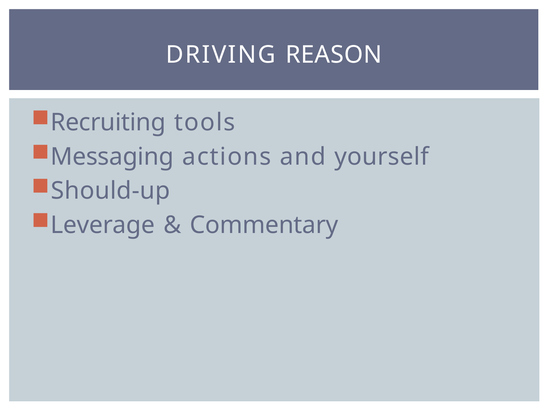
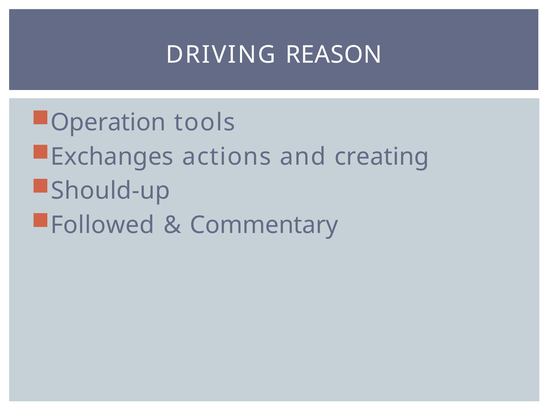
Recruiting: Recruiting -> Operation (108, 122)
Messaging: Messaging -> Exchanges (112, 157)
yourself: yourself -> creating (382, 157)
Leverage: Leverage -> Followed (102, 225)
